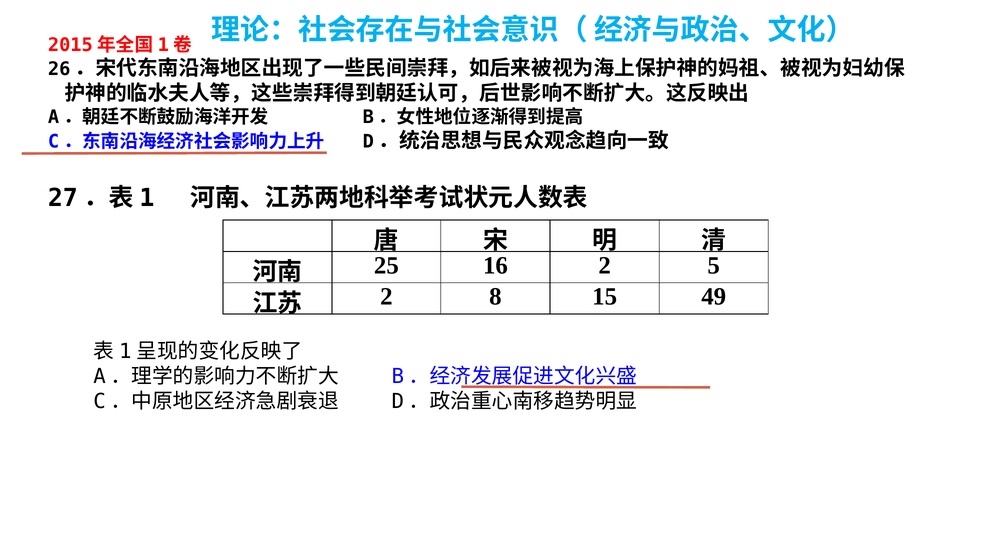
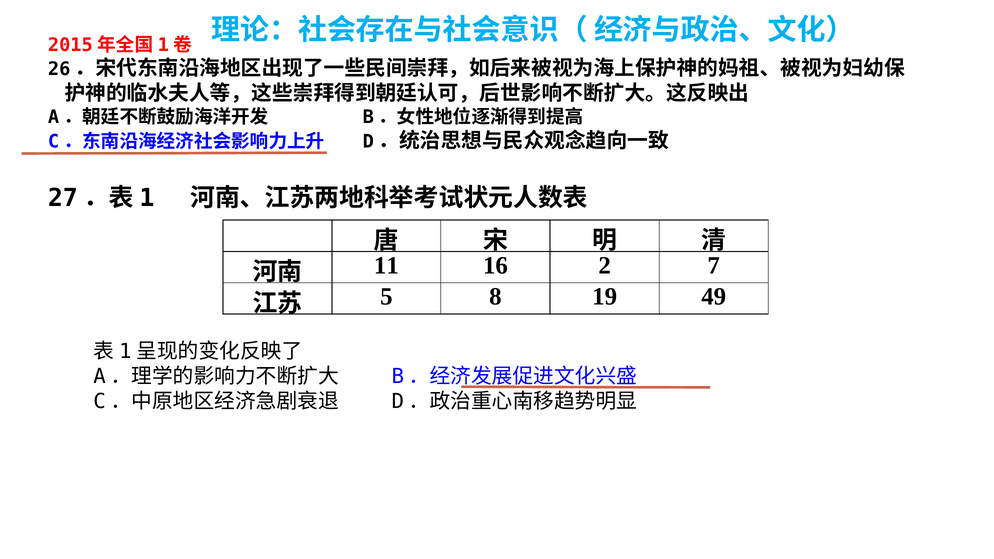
25: 25 -> 11 (386, 265)
5: 5 -> 7 (714, 265)
2: 2 -> 5 (386, 297)
15: 15 -> 19 (605, 297)
